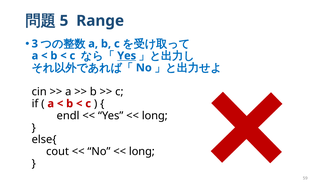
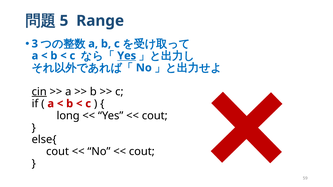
cin underline: none -> present (39, 92)
endl: endl -> long (68, 116)
long: long -> cout (155, 116)
long: long -> cout (142, 152)
